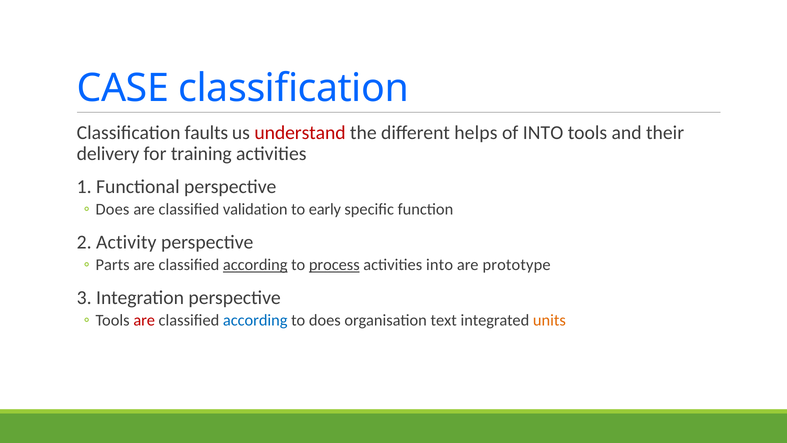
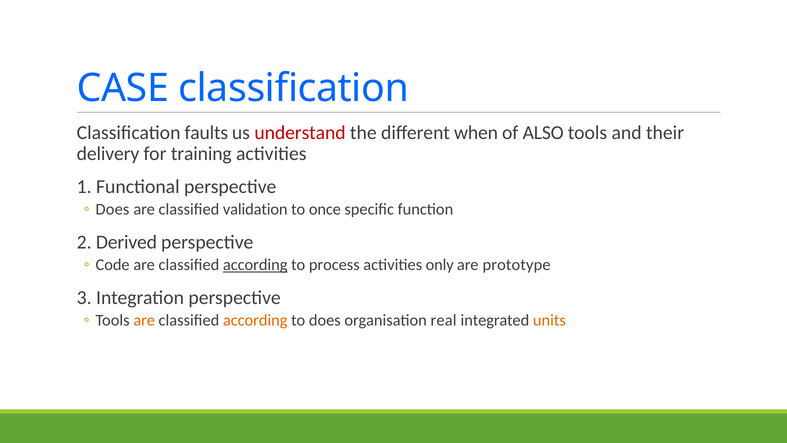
helps: helps -> when (476, 133)
of INTO: INTO -> ALSO (543, 133)
early: early -> once (325, 209)
Activity: Activity -> Derived (126, 242)
Parts: Parts -> Code (113, 265)
process underline: present -> none (334, 265)
activities into: into -> only (440, 265)
are colour: red -> orange (144, 320)
according colour: blue -> orange (255, 320)
text: text -> real (444, 320)
